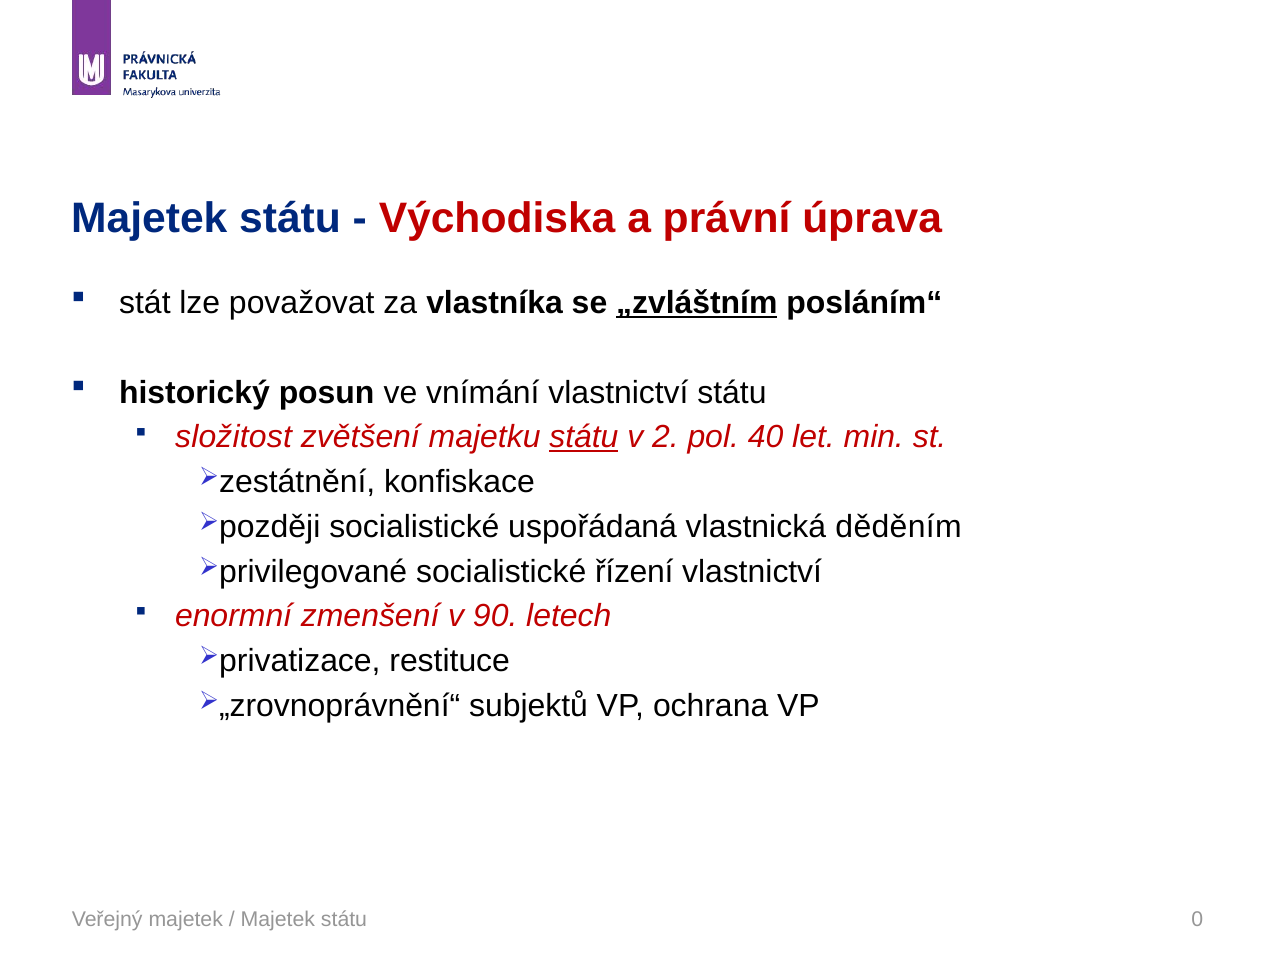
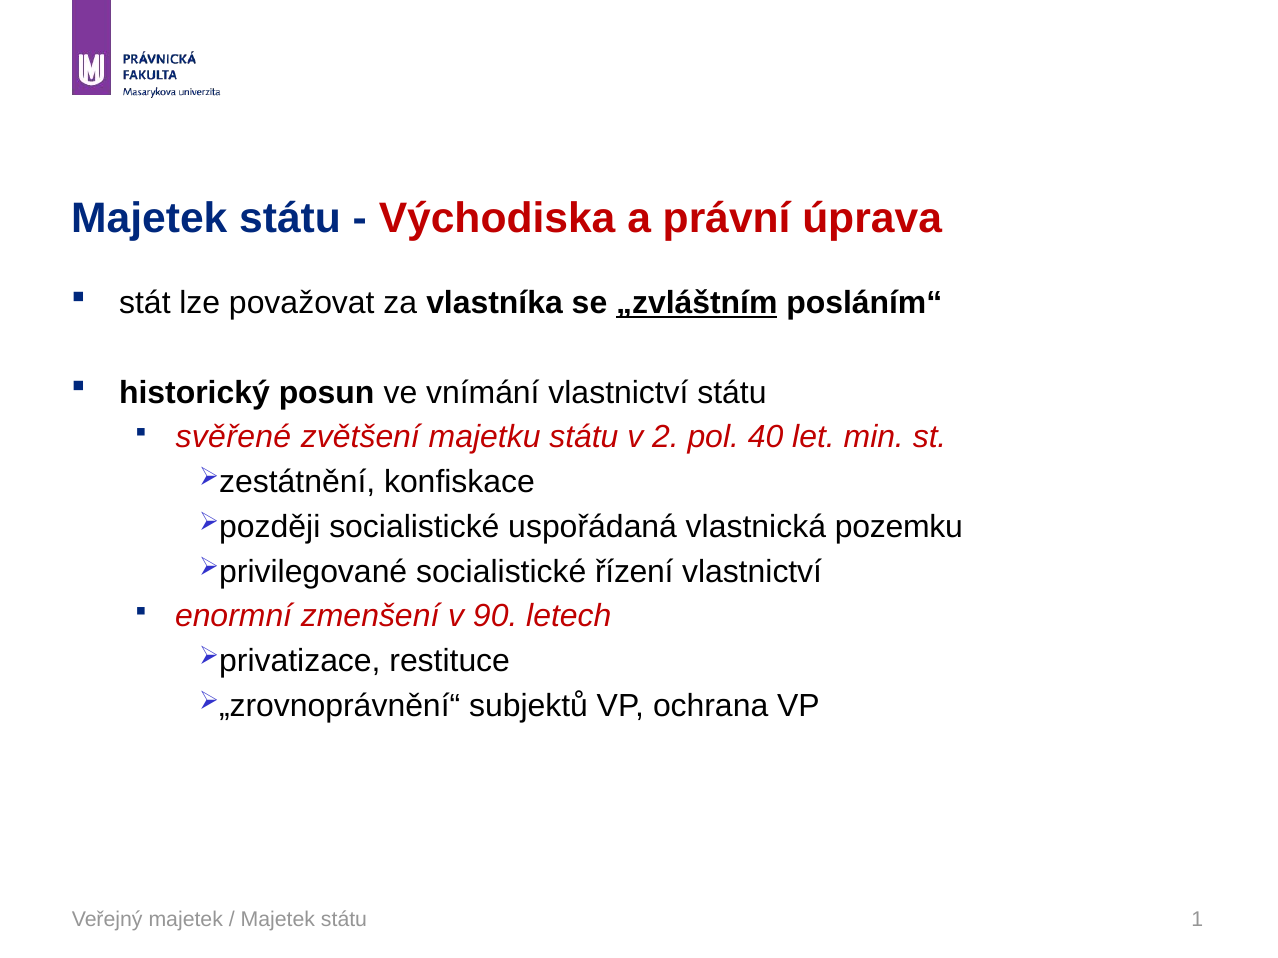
složitost: složitost -> svěřené (233, 438)
státu underline: present -> none (584, 438)
děděním: děděním -> pozemku (899, 527)
0: 0 -> 1 (1197, 919)
